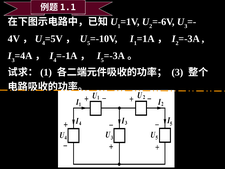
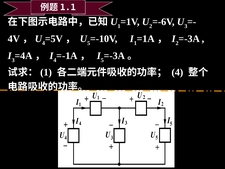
3: 3 -> 4 (177, 72)
